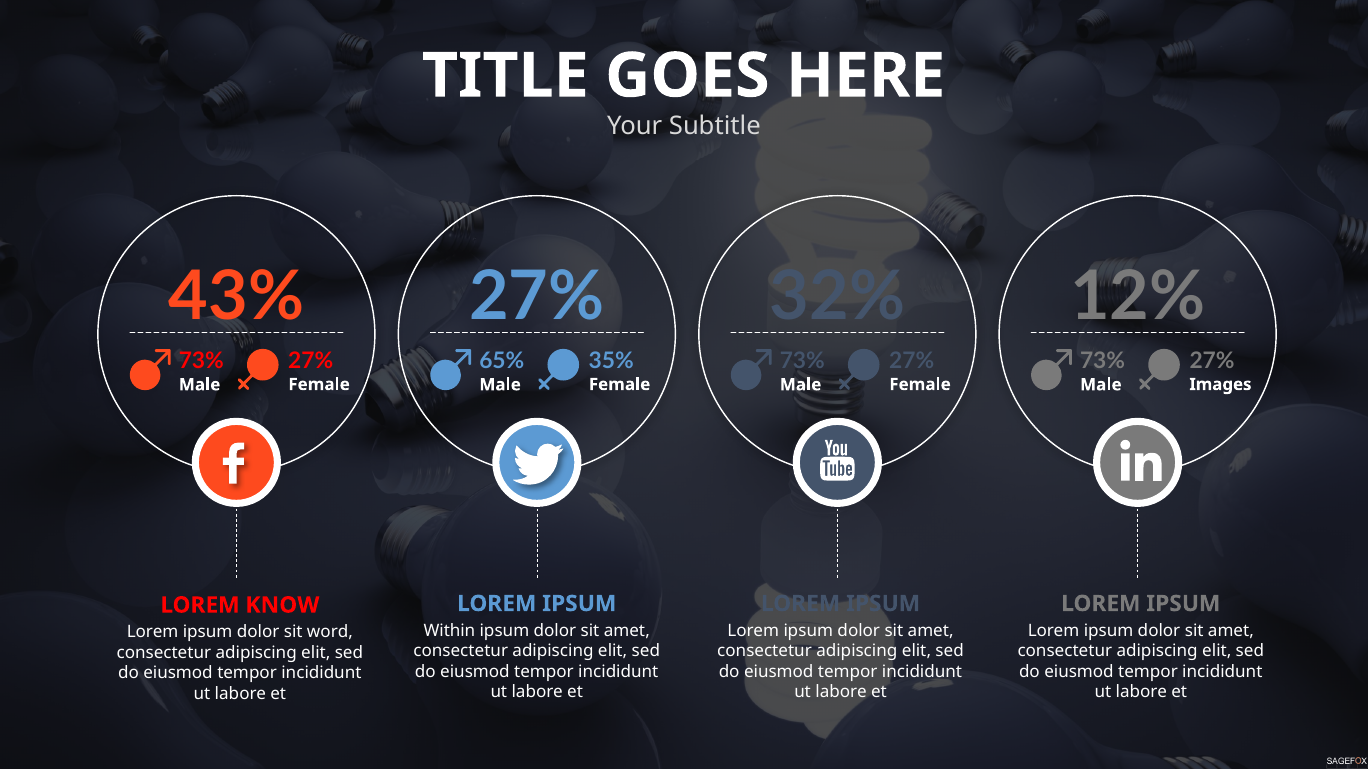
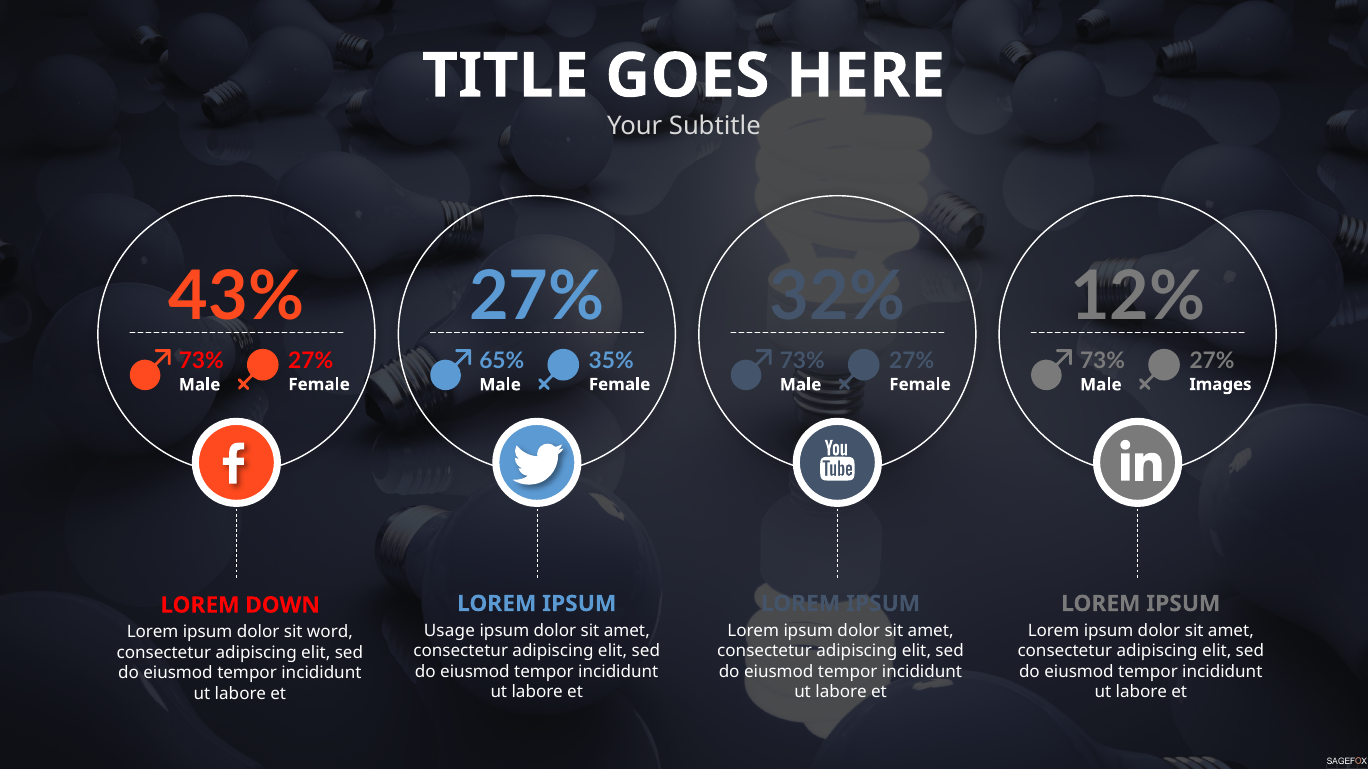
KNOW: KNOW -> DOWN (283, 605)
Within: Within -> Usage (449, 631)
